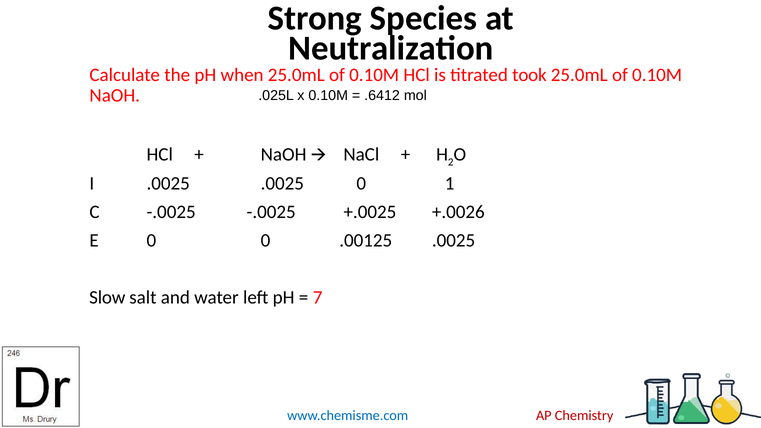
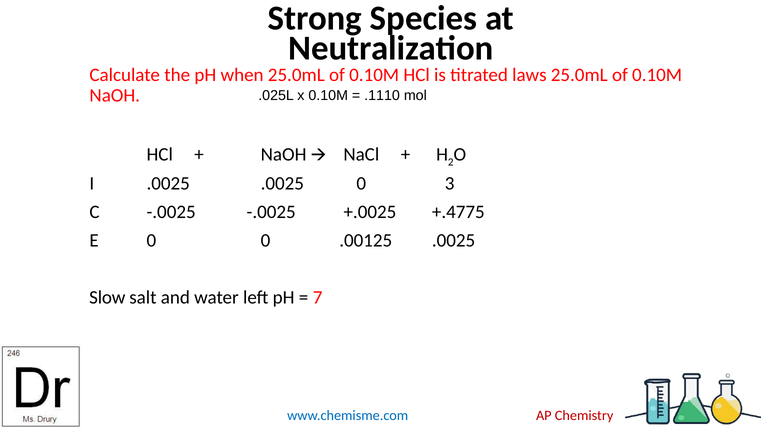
took: took -> laws (529, 75)
.6412: .6412 -> .1110 (382, 96)
1: 1 -> 3 (450, 184)
+.0026: +.0026 -> +.4775 (458, 212)
